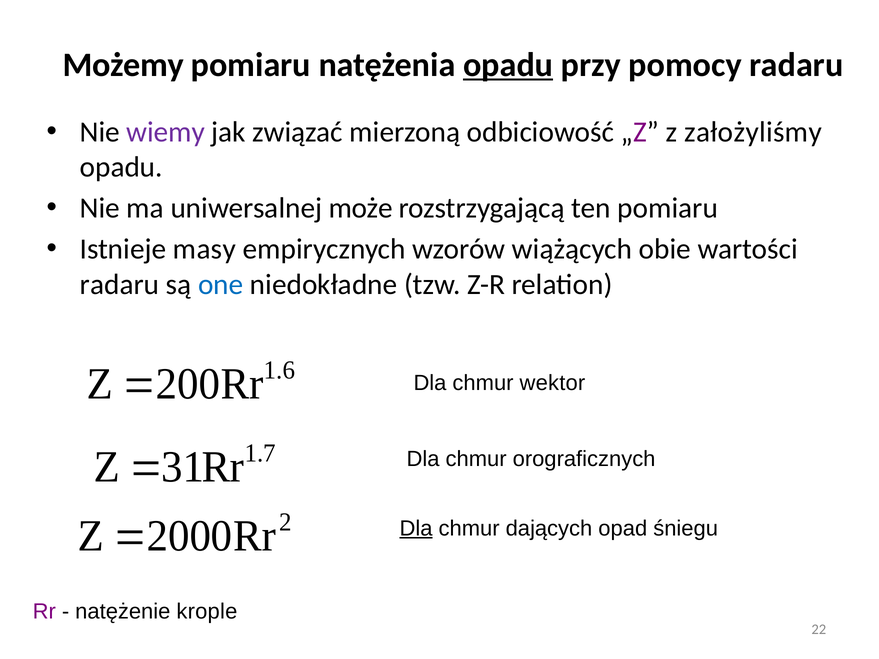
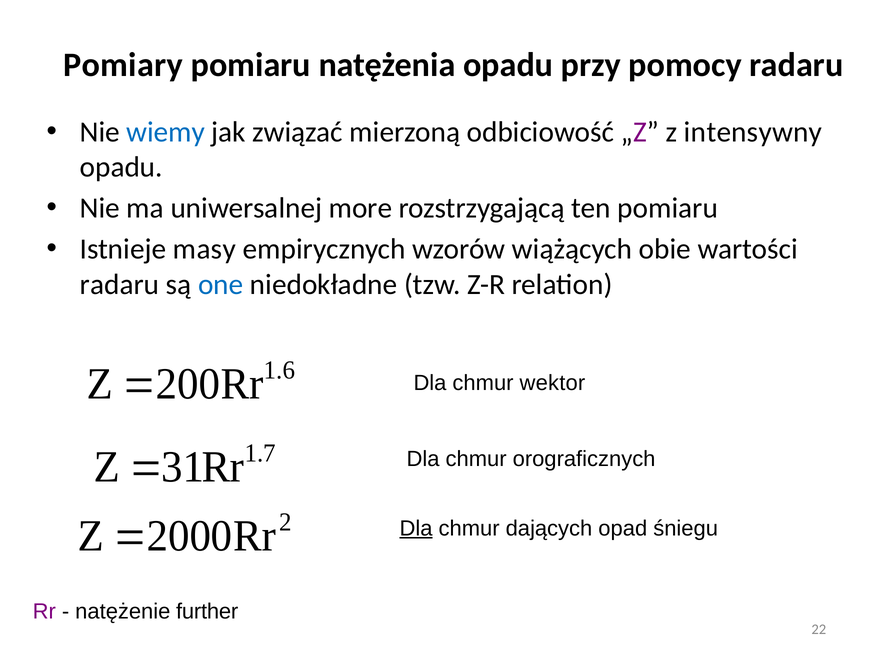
Możemy: Możemy -> Pomiary (123, 65)
opadu underline: present -> none (508, 65)
wiemy colour: purple -> blue (166, 132)
założyliśmy: założyliśmy -> intensywny (753, 132)
może: może -> more (360, 208)
krople: krople -> further (207, 612)
